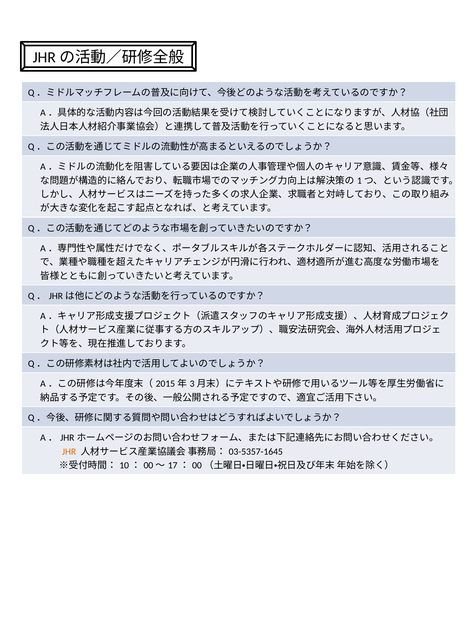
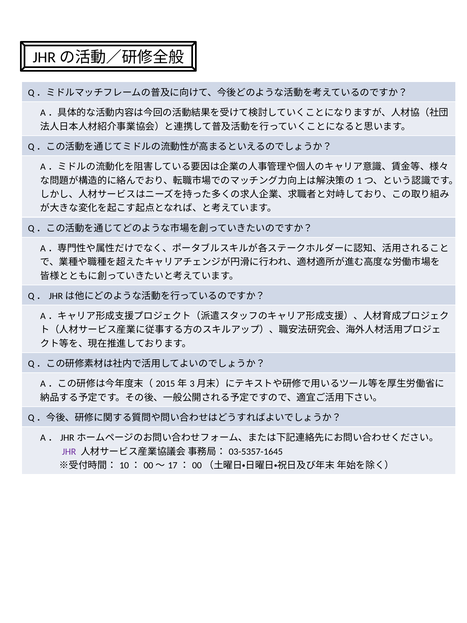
JHR colour: orange -> purple (69, 451)
